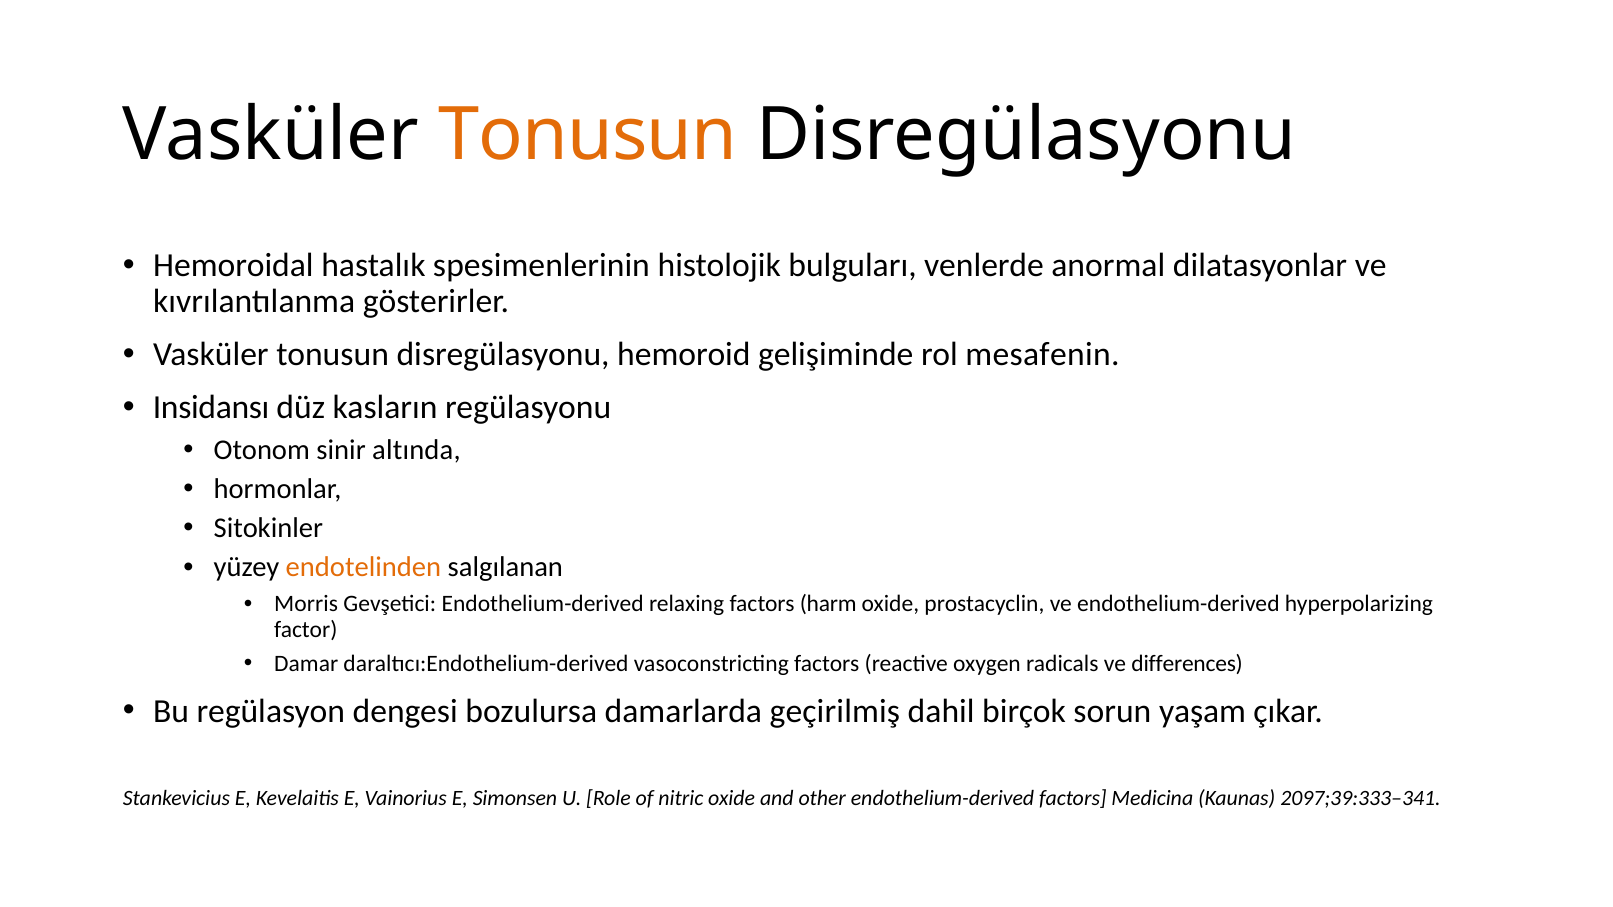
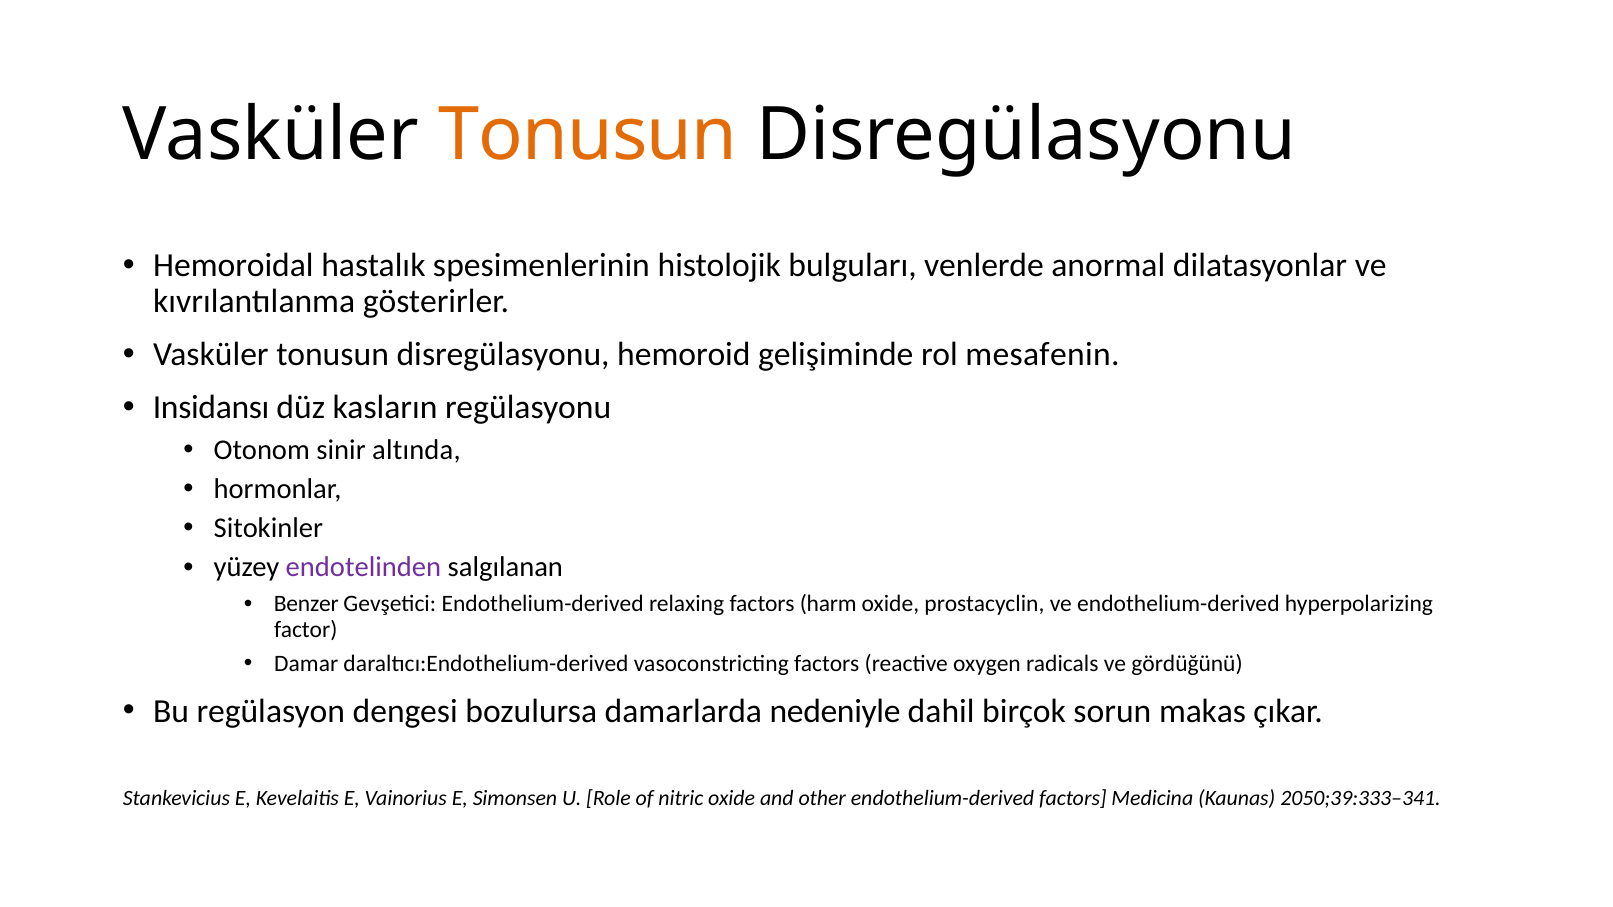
endotelinden colour: orange -> purple (363, 568)
Morris: Morris -> Benzer (306, 604)
differences: differences -> gördüğünü (1187, 664)
geçirilmiş: geçirilmiş -> nedeniyle (835, 711)
yaşam: yaşam -> makas (1203, 711)
2097;39:333–341: 2097;39:333–341 -> 2050;39:333–341 (1360, 798)
